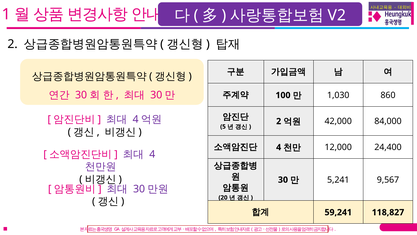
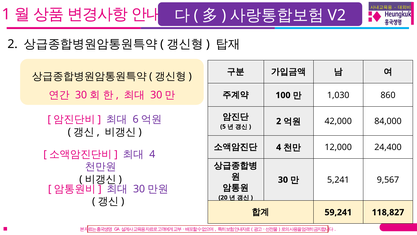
4: 4 -> 6 (136, 119)
